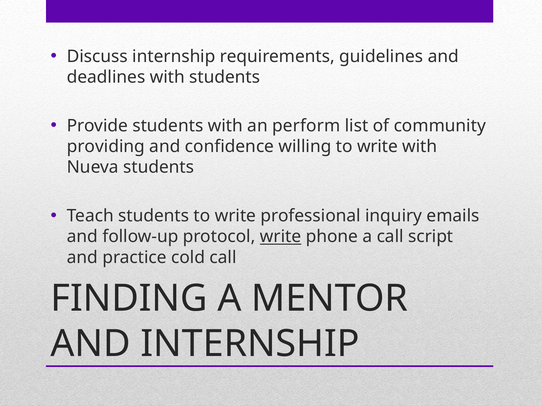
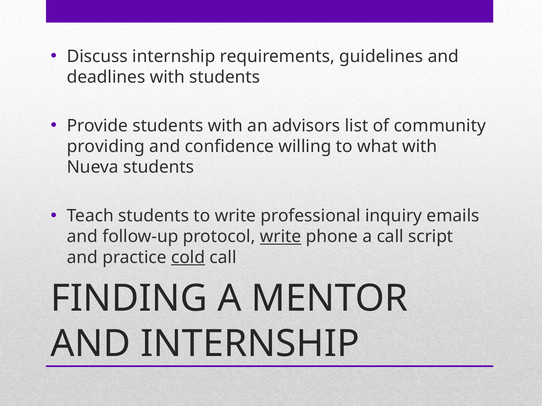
perform: perform -> advisors (306, 126)
willing to write: write -> what (377, 147)
cold underline: none -> present (188, 258)
